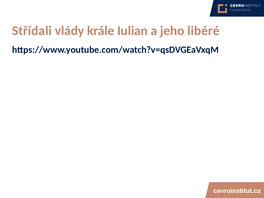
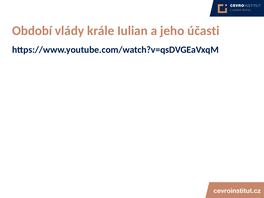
Střídali: Střídali -> Období (32, 31)
libéré: libéré -> účasti (203, 31)
